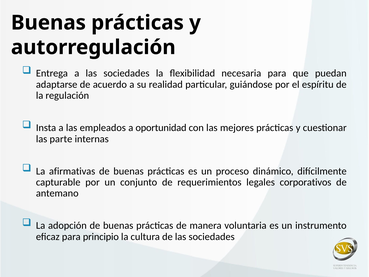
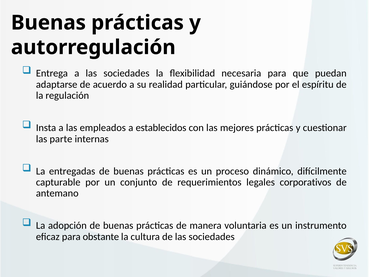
oportunidad: oportunidad -> establecidos (161, 128)
afirmativas: afirmativas -> entregadas (72, 171)
principio: principio -> obstante (101, 236)
